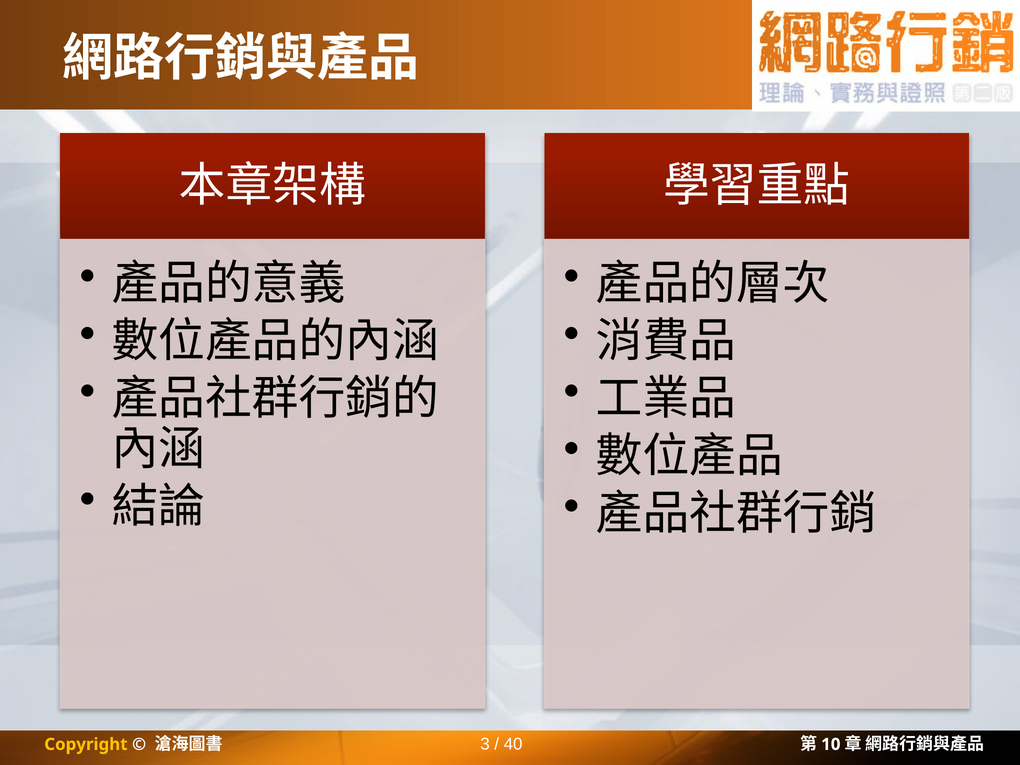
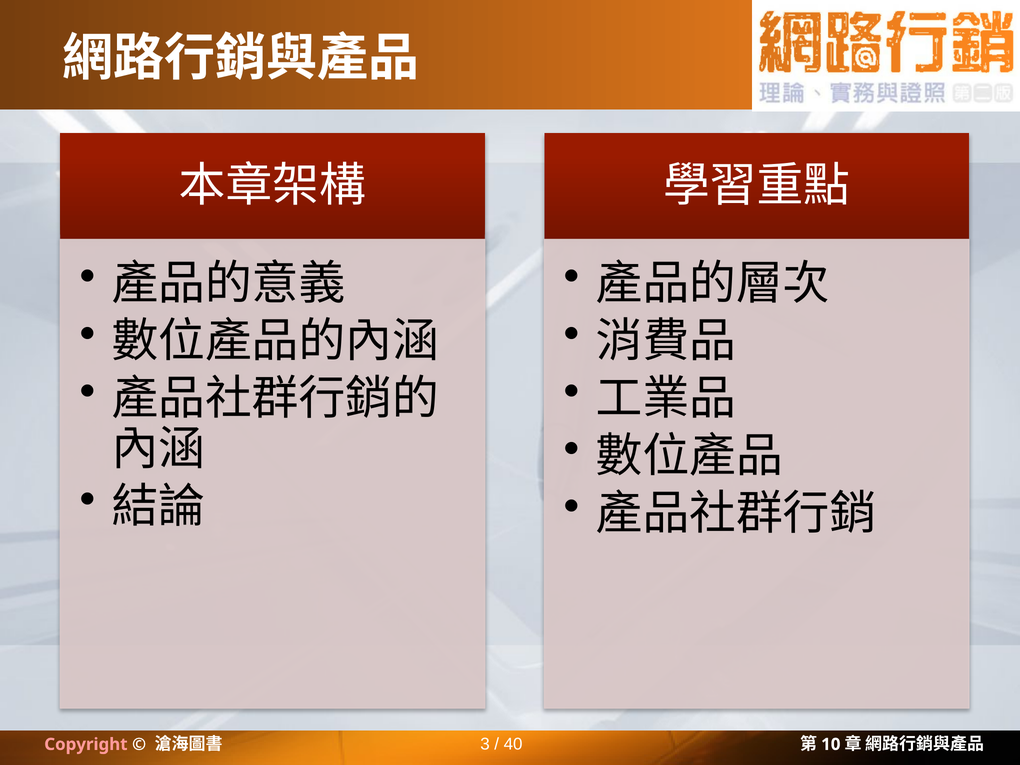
Copyright colour: yellow -> pink (86, 744)
